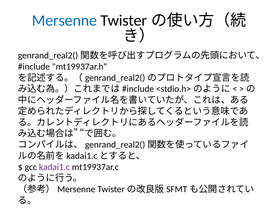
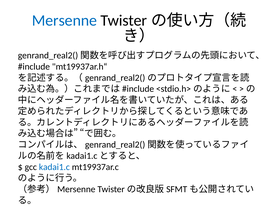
kadai1.c colour: purple -> blue (54, 167)
